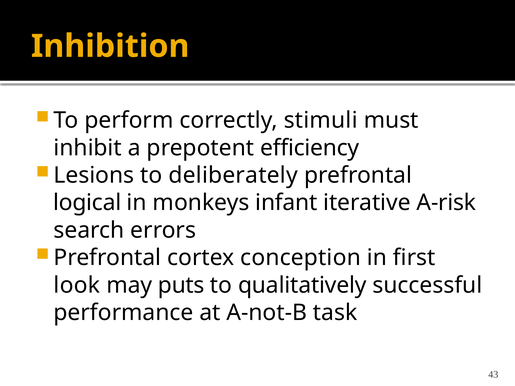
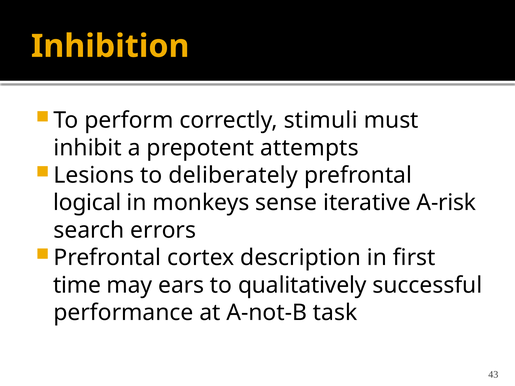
efficiency: efficiency -> attempts (309, 148)
infant: infant -> sense (286, 203)
conception: conception -> description (301, 258)
look: look -> time (77, 285)
puts: puts -> ears (181, 285)
